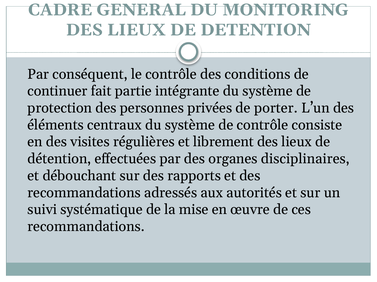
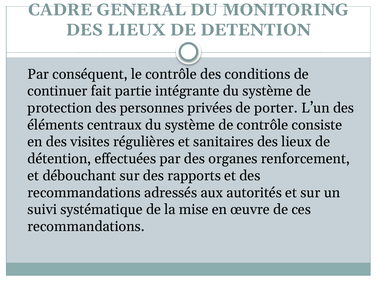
librement: librement -> sanitaires (223, 142)
disciplinaires: disciplinaires -> renforcement (305, 159)
